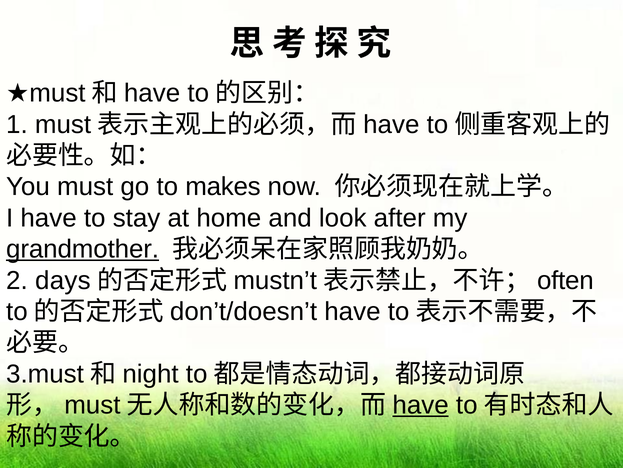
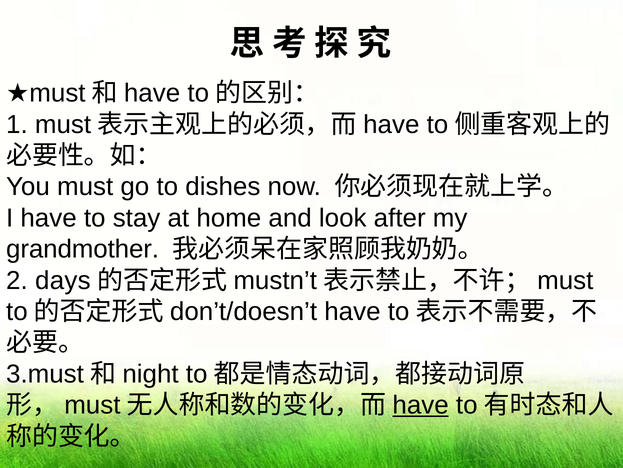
makes: makes -> dishes (223, 187)
grandmother underline: present -> none (83, 249)
often: often -> must (565, 280)
